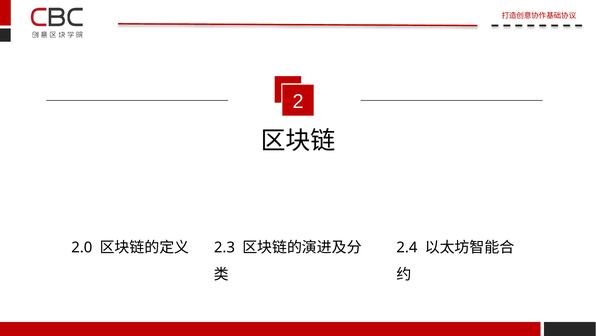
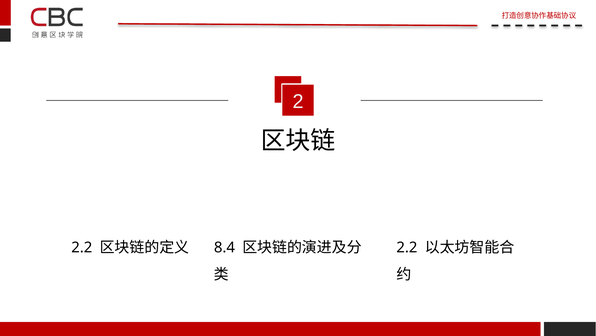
2.0: 2.0 -> 2.2 (82, 247)
2.3: 2.3 -> 8.4 (224, 247)
2.4: 2.4 -> 2.2 (407, 247)
